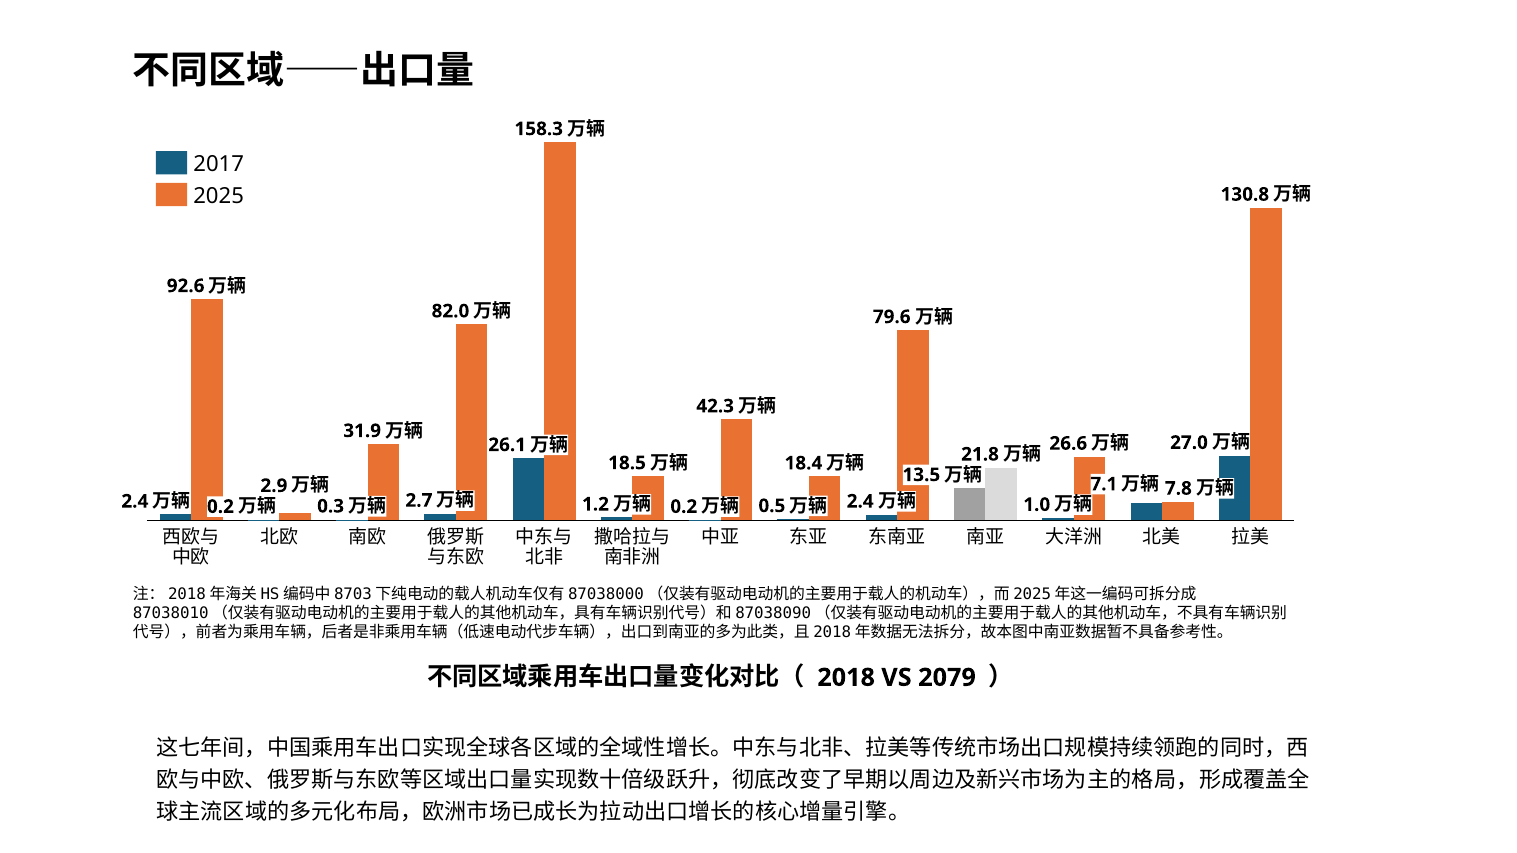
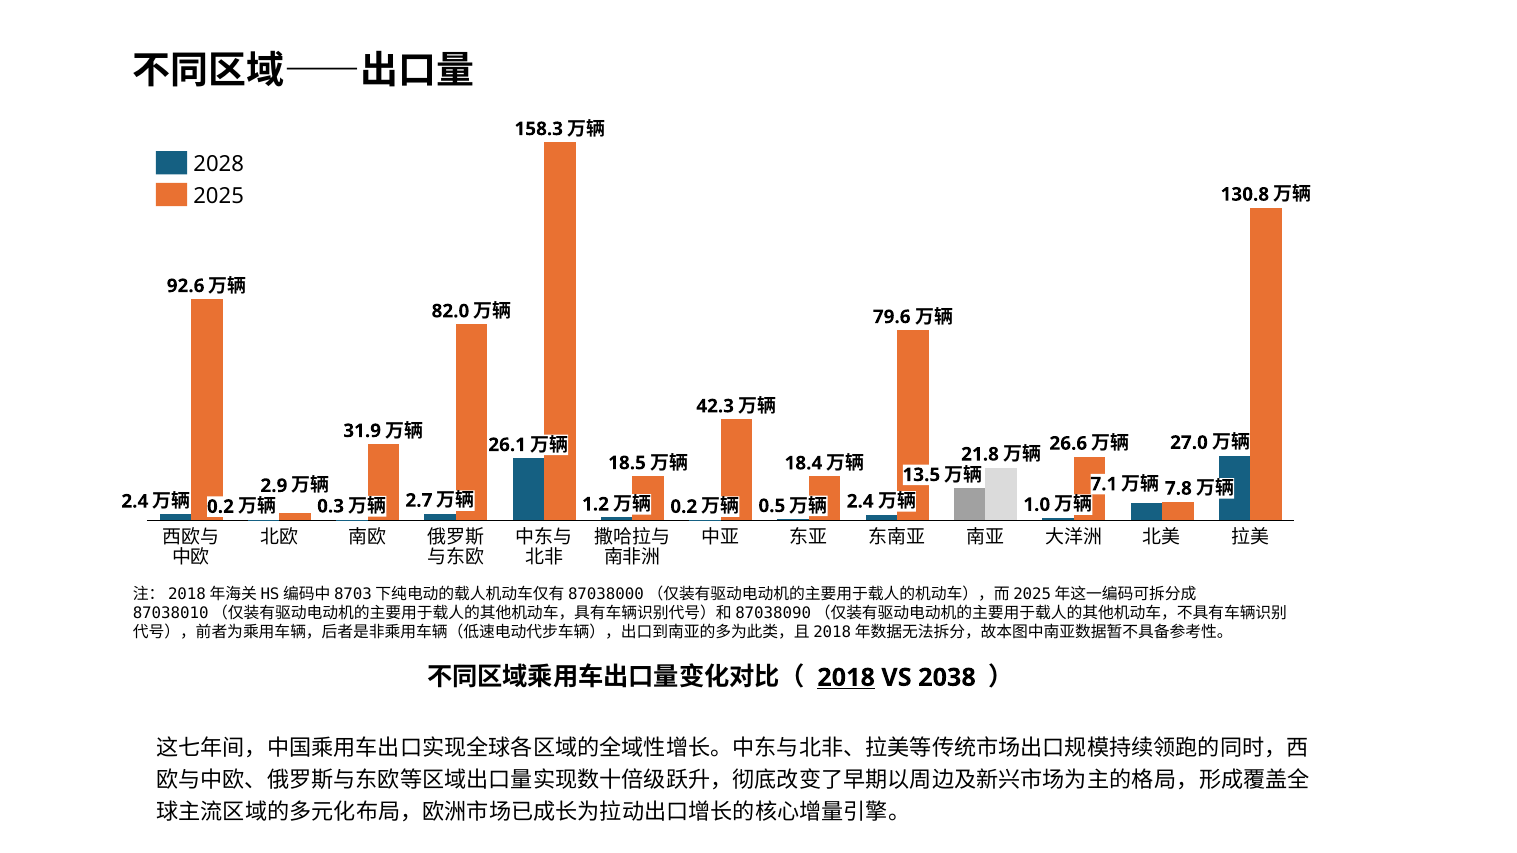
2017: 2017 -> 2028 (219, 164)
2018 underline: none -> present (846, 678)
2079: 2079 -> 2038 (947, 678)
